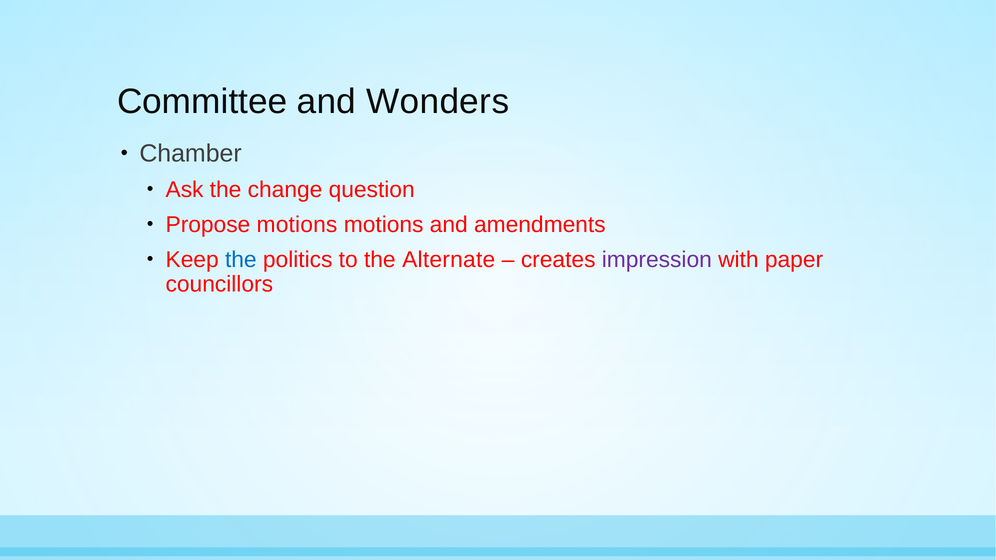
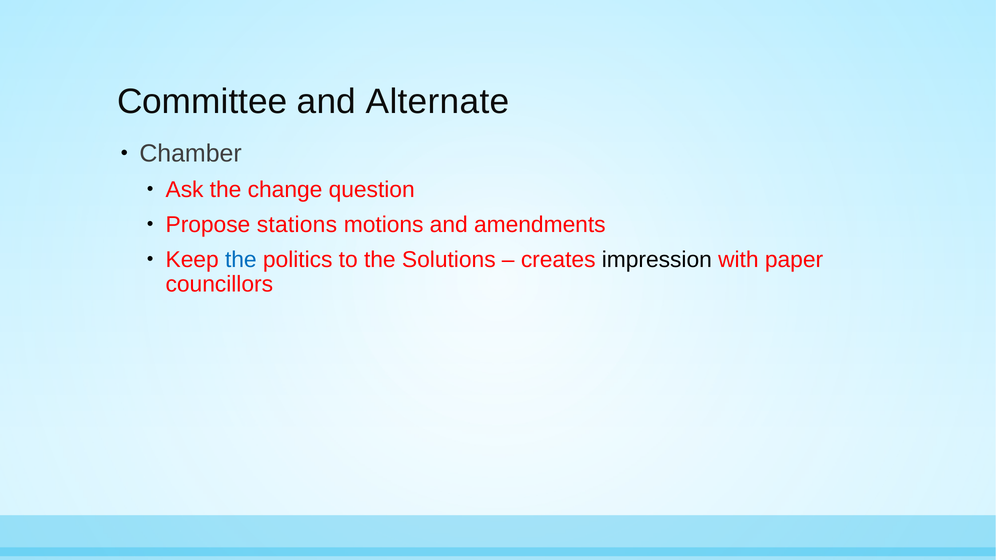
Wonders: Wonders -> Alternate (438, 102)
Propose motions: motions -> stations (297, 225)
Alternate: Alternate -> Solutions (449, 260)
impression colour: purple -> black (657, 260)
